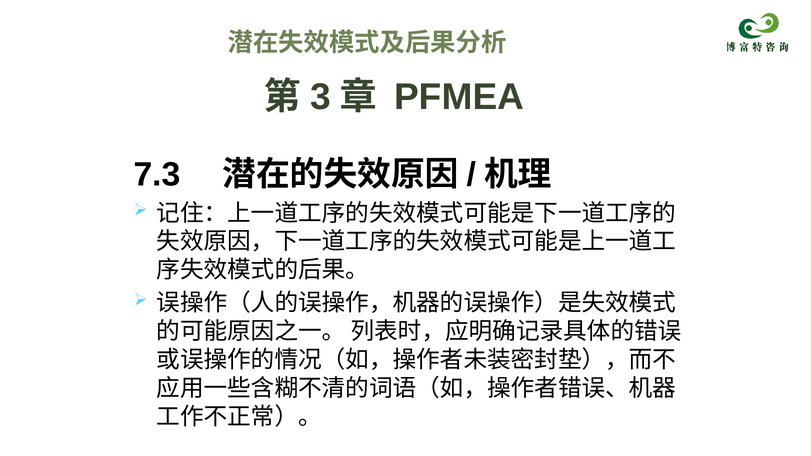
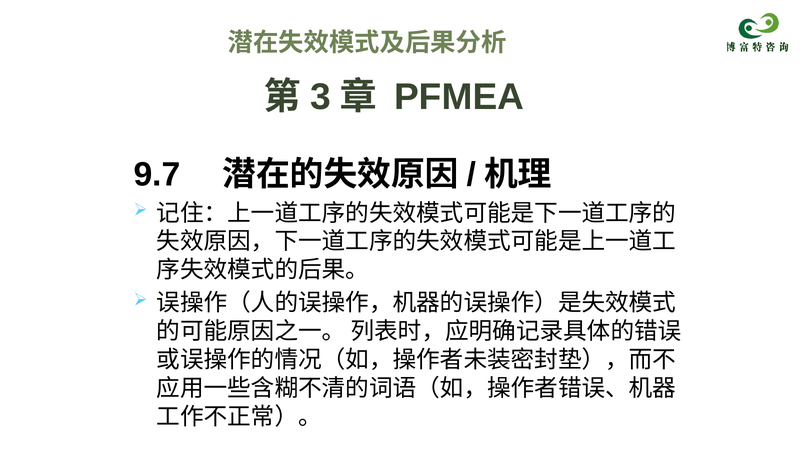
7.3: 7.3 -> 9.7 (157, 175)
